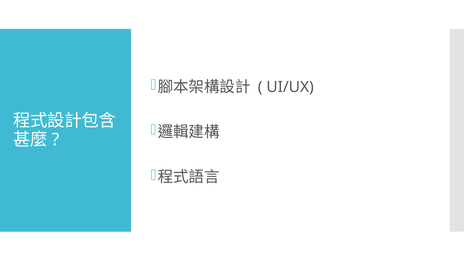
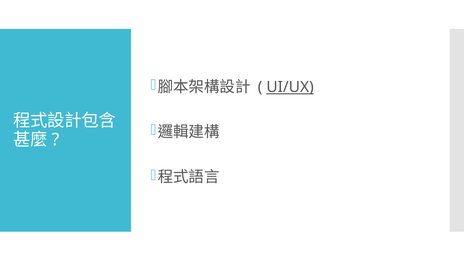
UI/UX underline: none -> present (290, 87)
